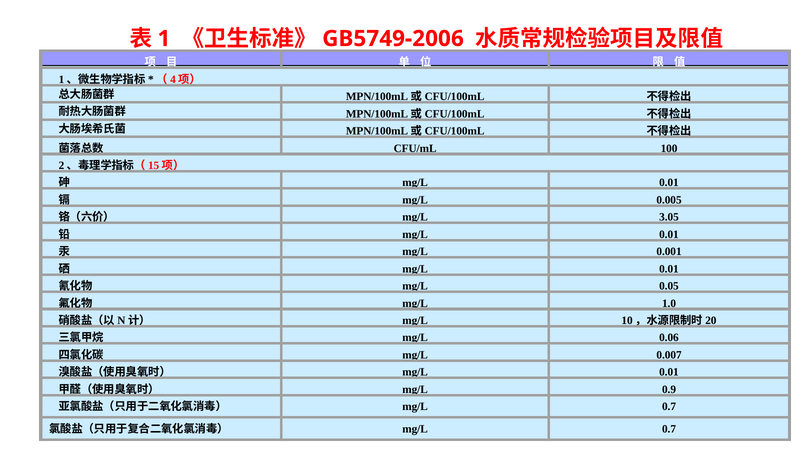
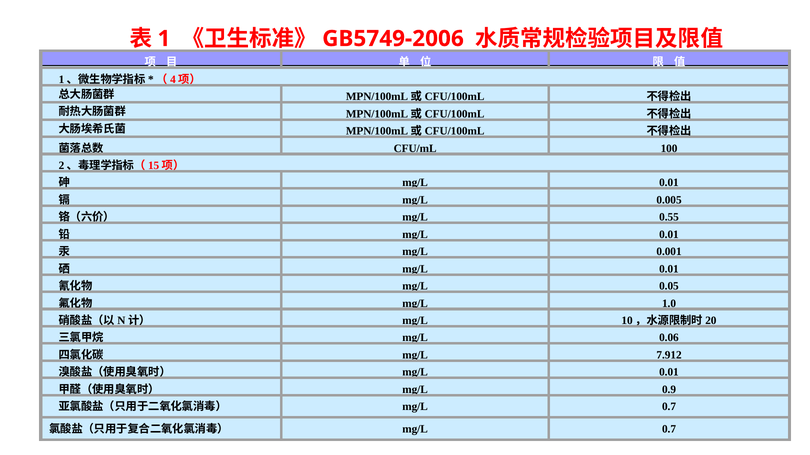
3.05: 3.05 -> 0.55 (669, 218)
0.007: 0.007 -> 7.912 (669, 355)
